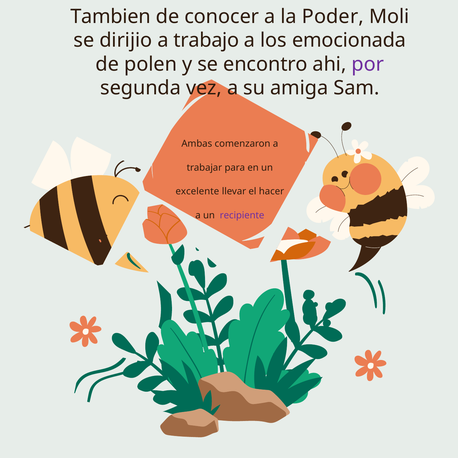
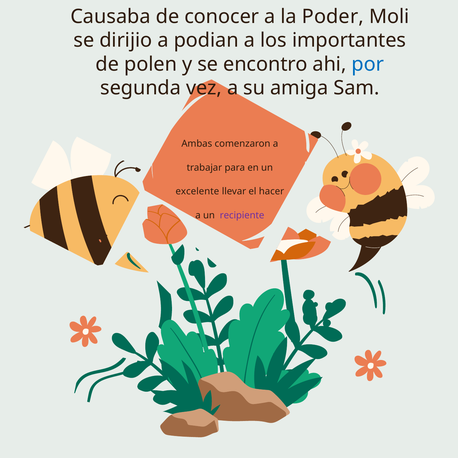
Tambien: Tambien -> Causaba (110, 16)
trabajo: trabajo -> podian (206, 40)
emocionada: emocionada -> importantes (349, 40)
por colour: purple -> blue (368, 64)
